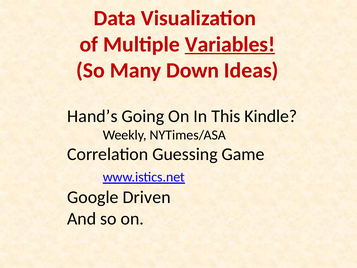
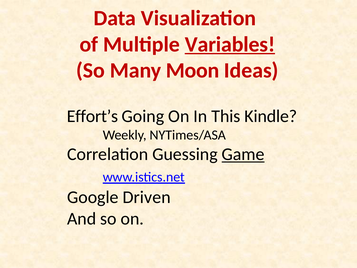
Down: Down -> Moon (193, 70)
Hand’s: Hand’s -> Effort’s (92, 116)
Game underline: none -> present (243, 154)
